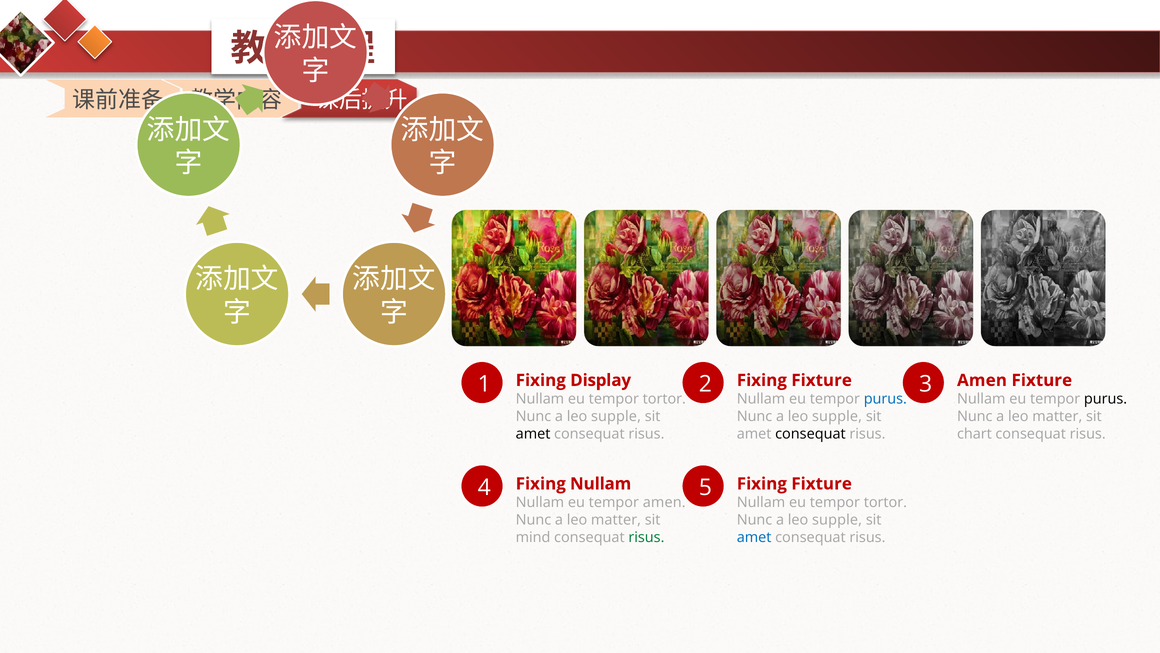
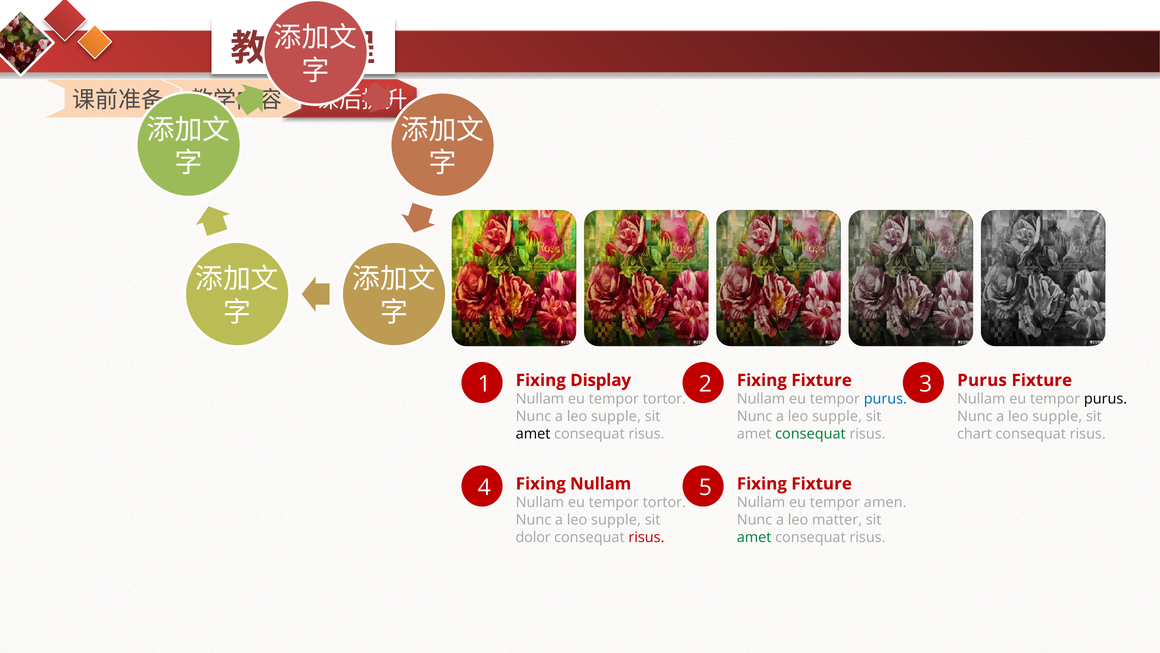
2 Amen: Amen -> Purus (982, 380)
matter: matter -> supple (1057, 416)
consequat colour: black -> green (810, 434)
amen: amen -> tortor (664, 502)
tortor: tortor -> amen (885, 502)
matter: matter -> supple (616, 520)
supple: supple -> matter (837, 520)
mind: mind -> dolor (533, 537)
risus colour: green -> red (646, 537)
amet colour: blue -> green (754, 537)
